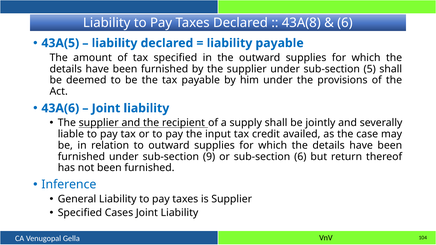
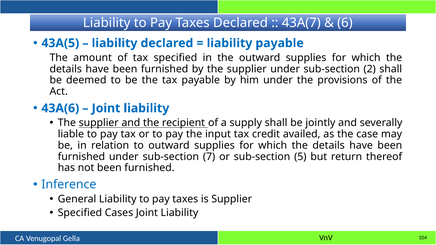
43A(8: 43A(8 -> 43A(7 (301, 23)
5: 5 -> 2 (370, 69)
9: 9 -> 7 (209, 157)
sub-section 6: 6 -> 5 (300, 157)
